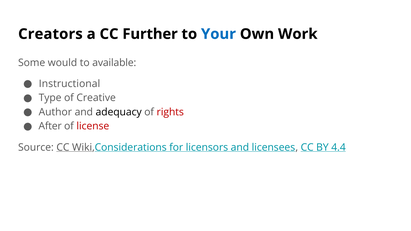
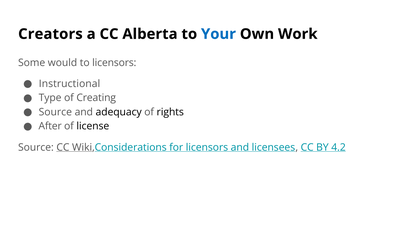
Further: Further -> Alberta (150, 34)
to available: available -> licensors (114, 63)
Creative: Creative -> Creating (96, 98)
Author: Author -> Source (55, 112)
rights colour: red -> black (170, 112)
license colour: red -> black (93, 126)
4.4: 4.4 -> 4.2 (338, 148)
